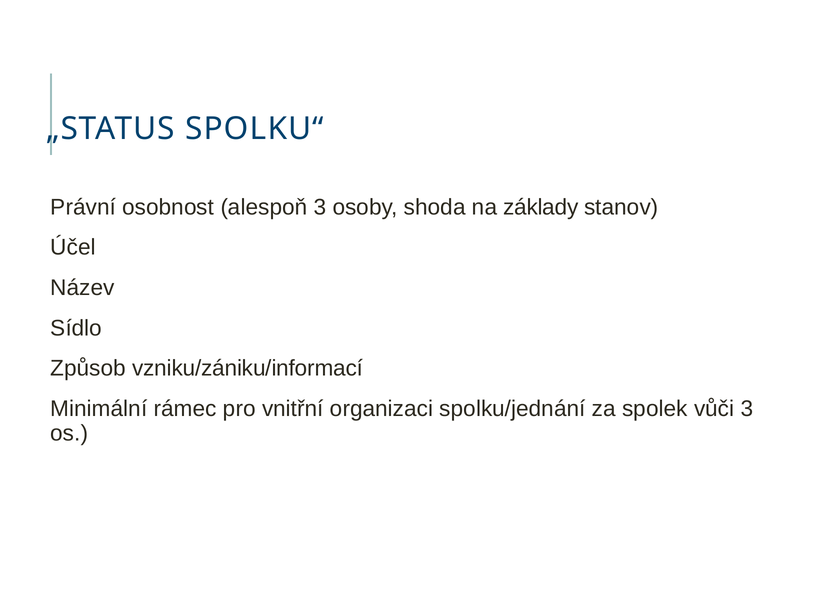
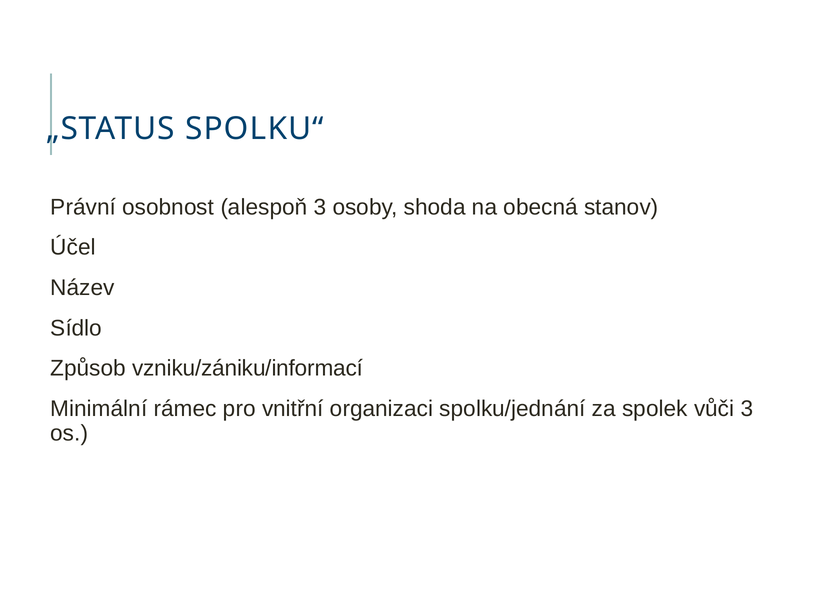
základy: základy -> obecná (541, 207)
